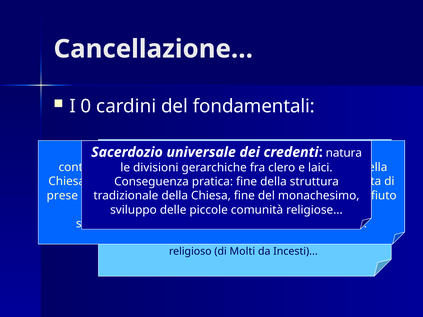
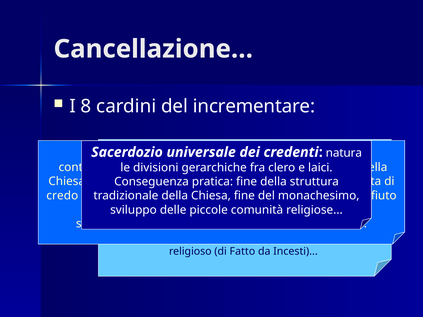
0: 0 -> 8 (86, 106)
fondamentali: fondamentali -> incrementare (254, 106)
prese: prese -> credo (62, 196)
Molti: Molti -> Fatto (242, 252)
